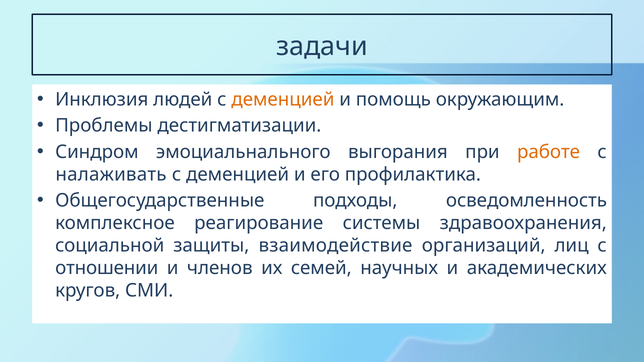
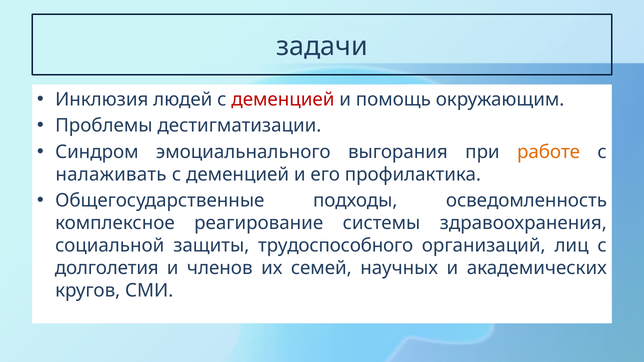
деменцией colour: orange -> red (283, 99)
взаимодействие: взаимодействие -> трудоспособного (336, 246)
отношении: отношении -> долголетия (107, 268)
